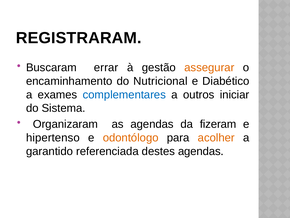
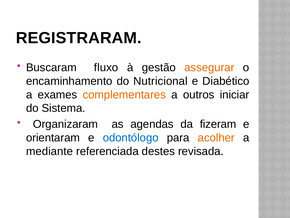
errar: errar -> fluxo (106, 67)
complementares colour: blue -> orange (124, 94)
hipertenso: hipertenso -> orientaram (53, 137)
odontólogo colour: orange -> blue (131, 137)
garantido: garantido -> mediante (49, 151)
destes agendas: agendas -> revisada (199, 151)
